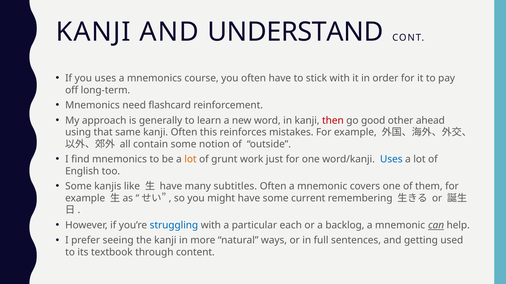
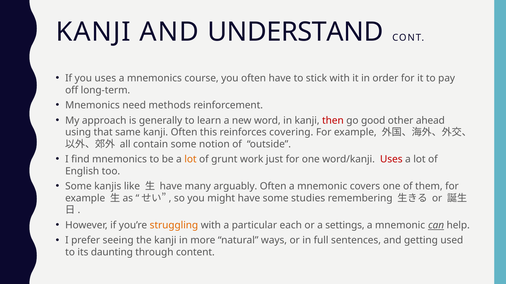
flashcard: flashcard -> methods (170, 105)
mistakes: mistakes -> covering (291, 133)
Uses colour: blue -> red (391, 160)
subtitles: subtitles -> arguably (235, 187)
current: current -> studies (308, 199)
struggling colour: blue -> orange (174, 226)
backlog: backlog -> settings (345, 226)
textbook: textbook -> daunting (112, 253)
